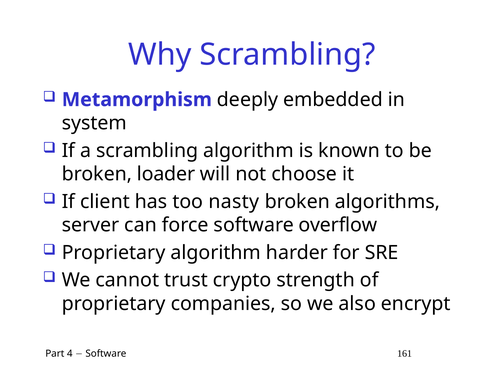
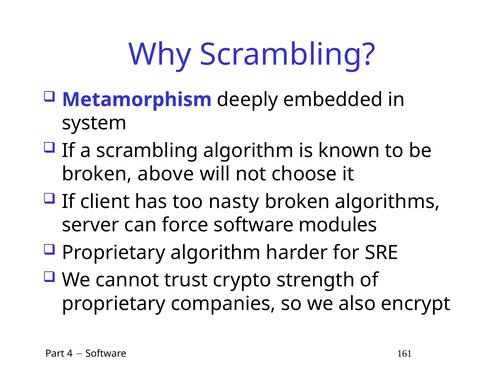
loader: loader -> above (166, 174)
overflow: overflow -> modules (338, 225)
